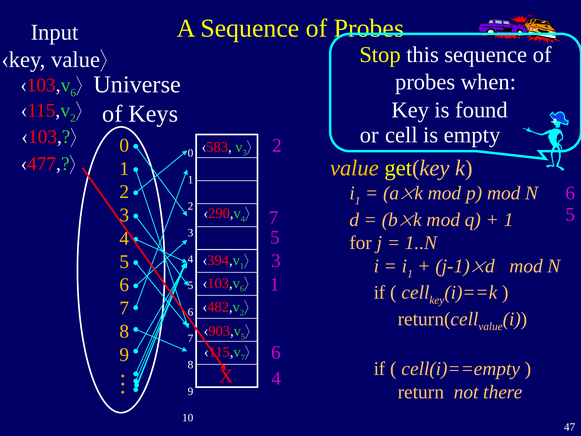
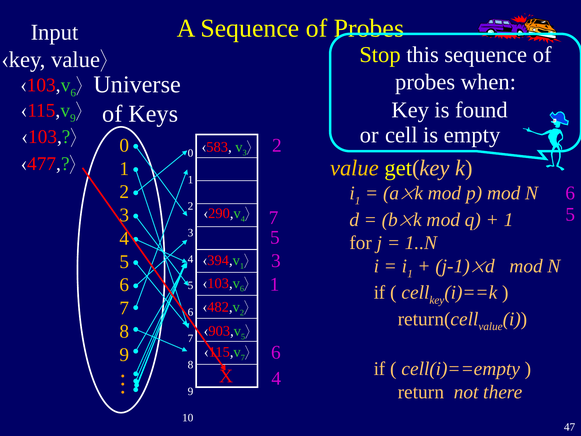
2: 2 -> 9 (73, 118)
